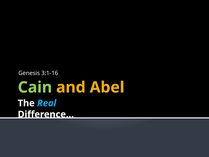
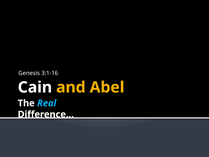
Cain colour: light green -> white (35, 87)
